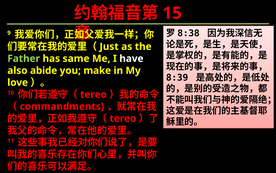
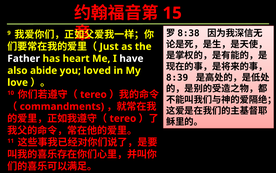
Father colour: light green -> white (24, 58)
same: same -> heart (76, 58)
make: make -> loved (97, 70)
